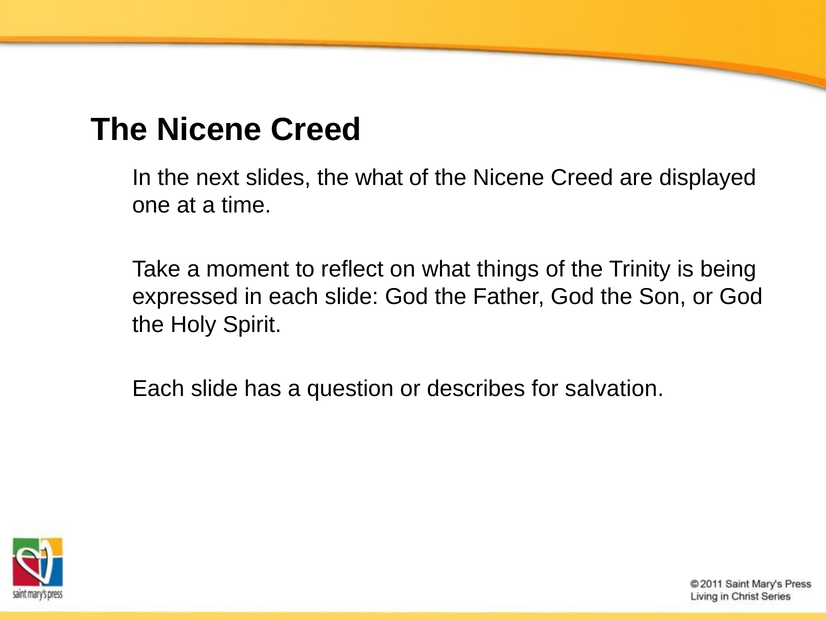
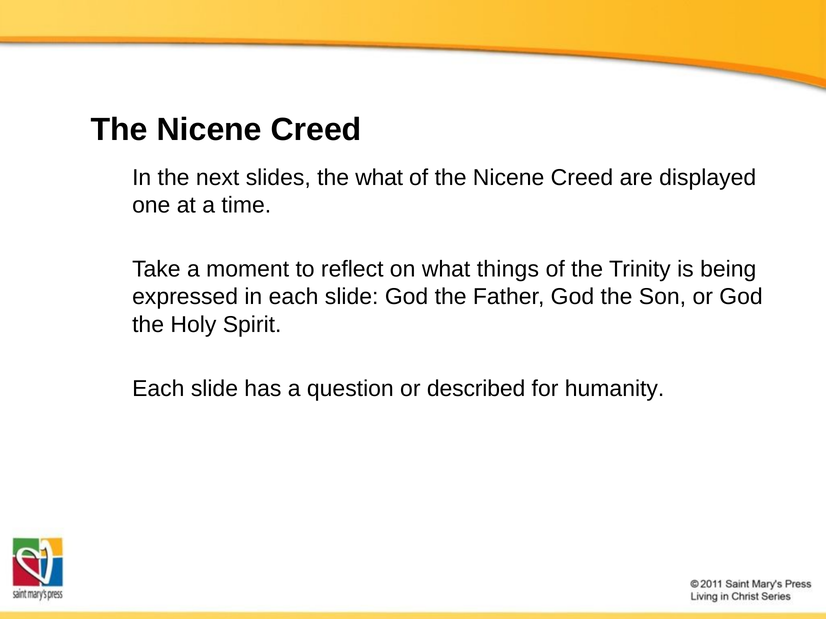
describes: describes -> described (476, 389)
salvation: salvation -> humanity (615, 389)
